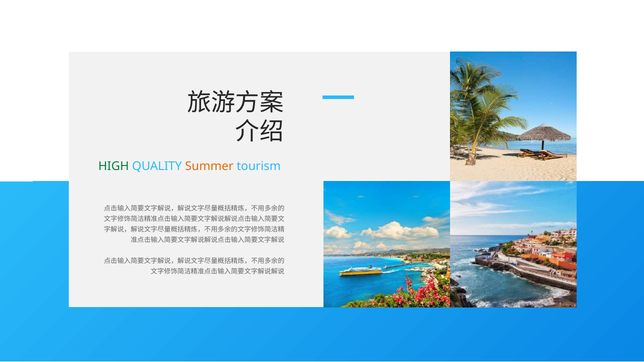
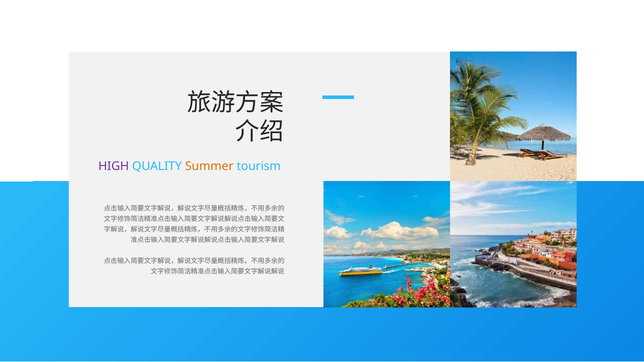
HIGH colour: green -> purple (114, 166)
